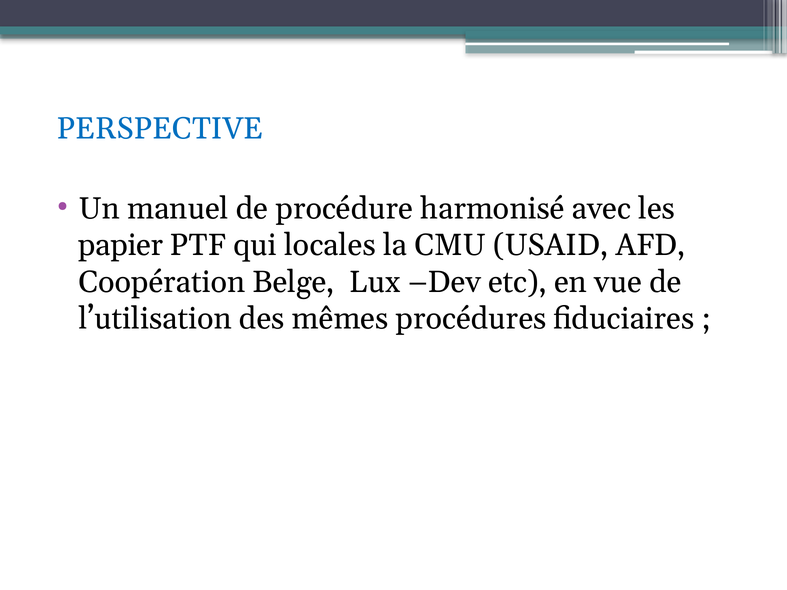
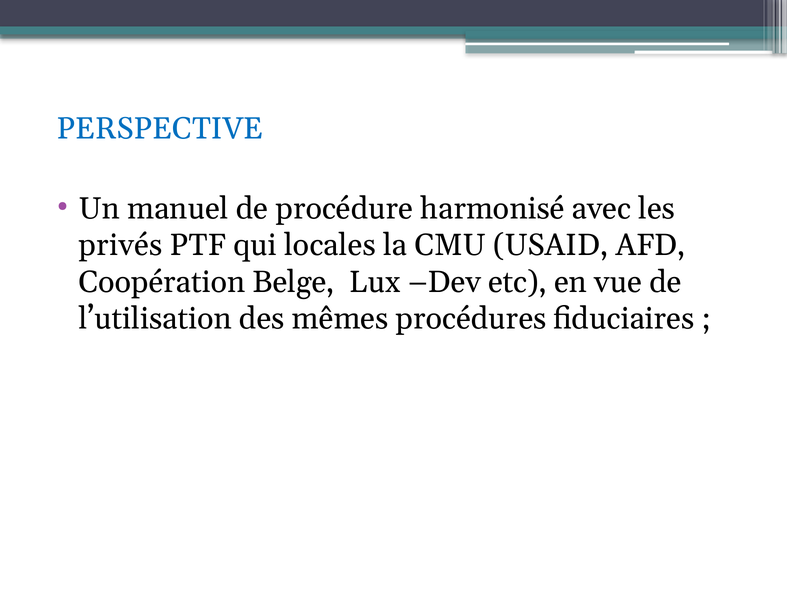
papier: papier -> privés (121, 245)
